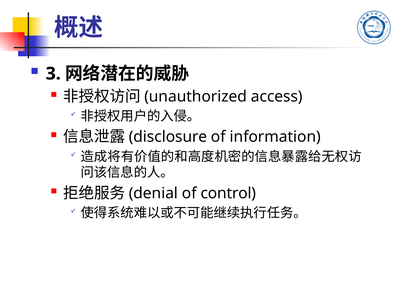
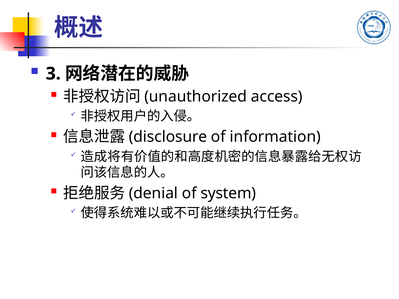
control: control -> system (228, 193)
